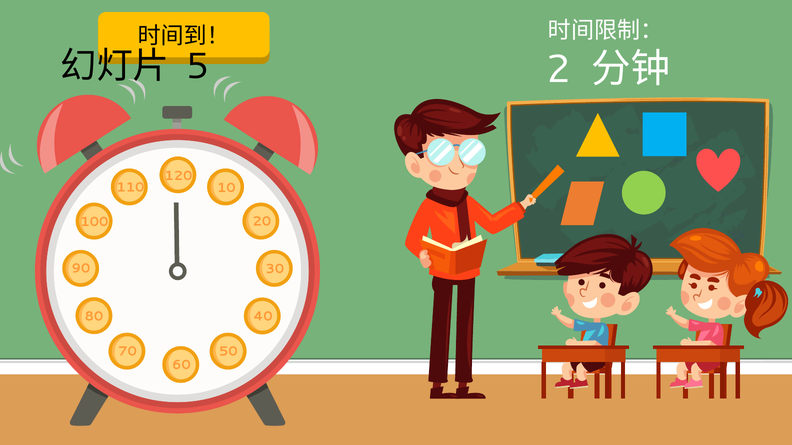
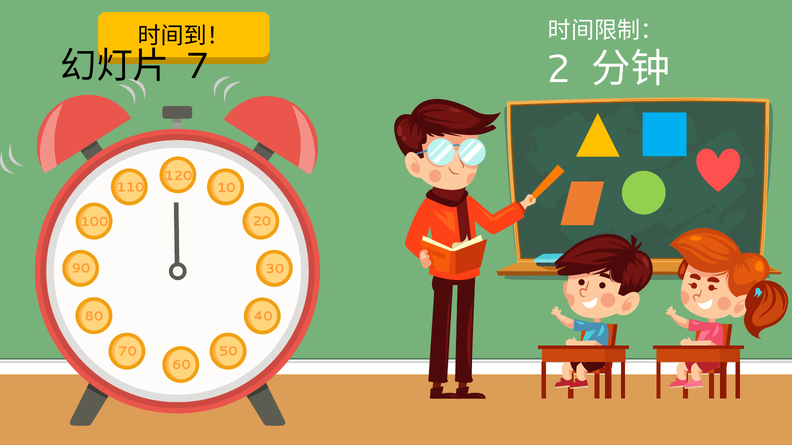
5: 5 -> 7 (198, 67)
